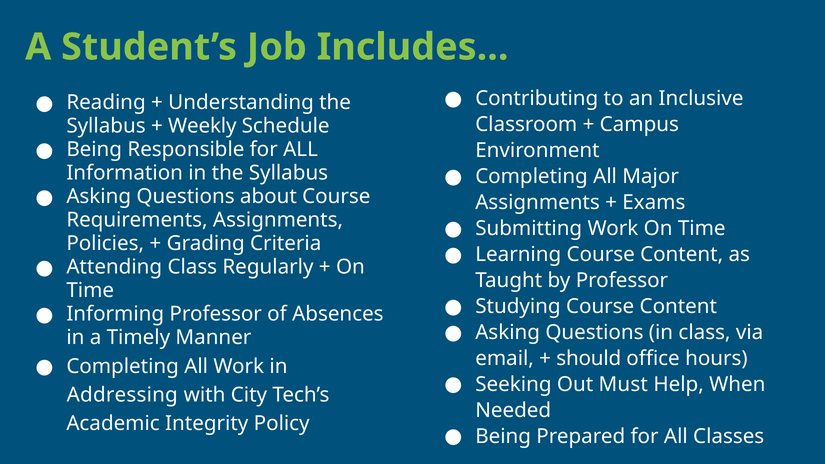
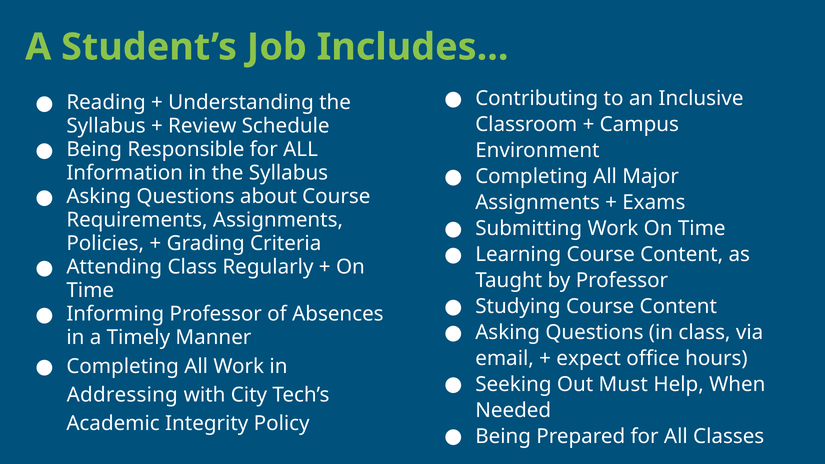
Weekly: Weekly -> Review (202, 126)
should: should -> expect (589, 359)
